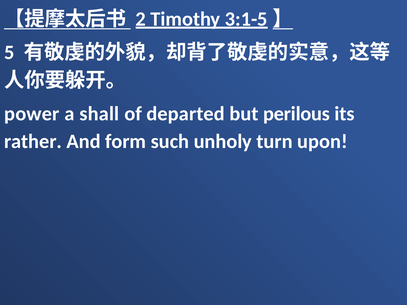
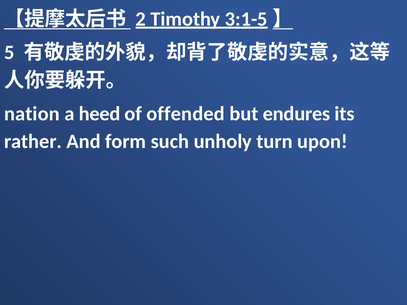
power: power -> nation (32, 114)
shall: shall -> heed (100, 114)
departed: departed -> offended (186, 114)
perilous: perilous -> endures (297, 114)
